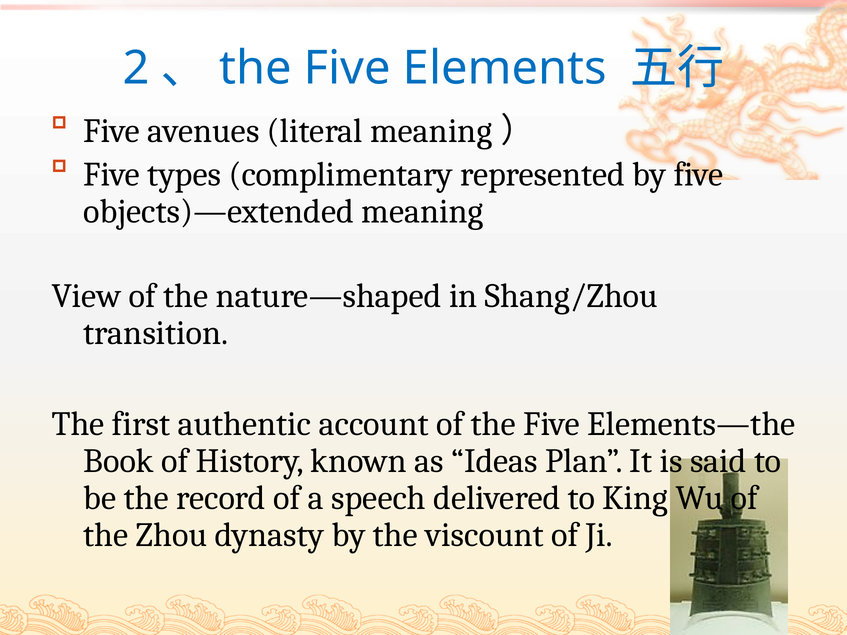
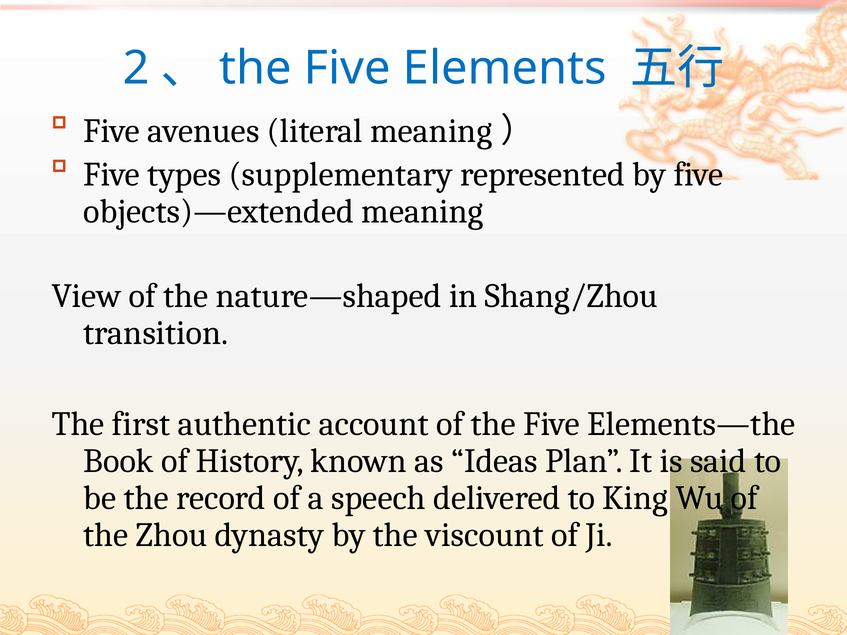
complimentary: complimentary -> supplementary (341, 175)
